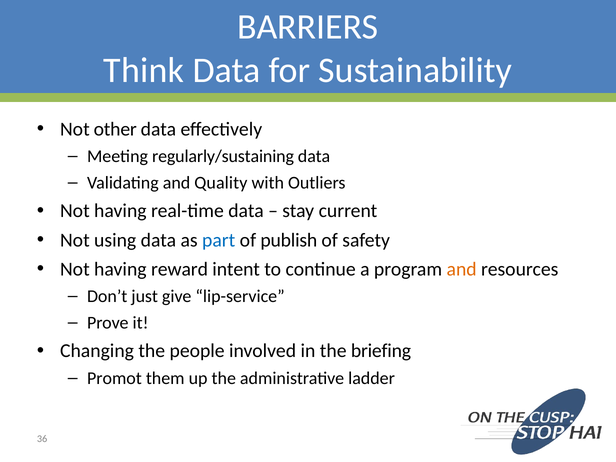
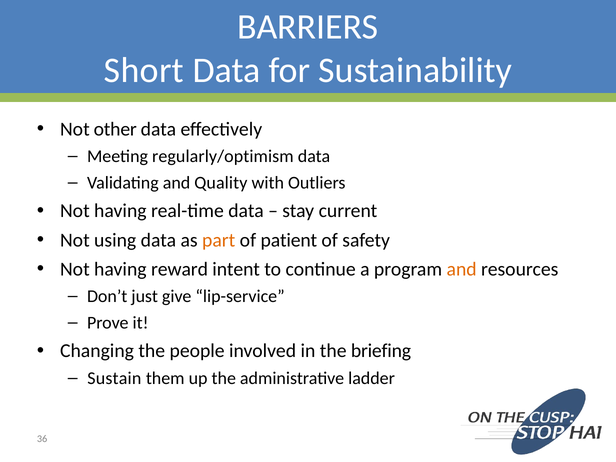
Think: Think -> Short (144, 70)
regularly/sustaining: regularly/sustaining -> regularly/optimism (223, 156)
part colour: blue -> orange (219, 240)
publish: publish -> patient (289, 240)
Promot: Promot -> Sustain (114, 378)
